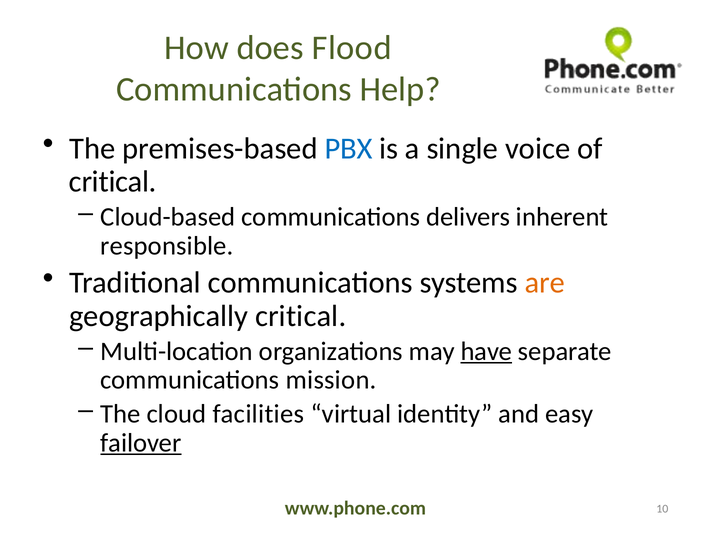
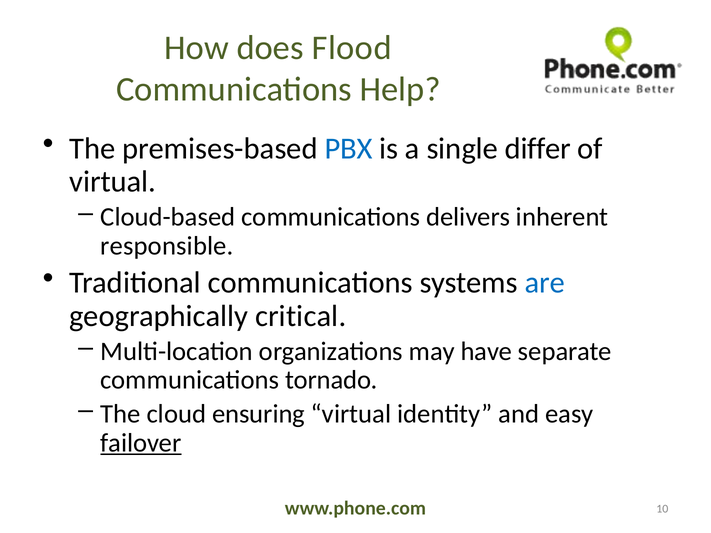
voice: voice -> differ (538, 148)
critical: critical -> virtual (113, 182)
are colour: orange -> blue (545, 283)
have underline: present -> none (486, 352)
mission: mission -> tornado (331, 380)
facilities: facilities -> ensuring (259, 414)
